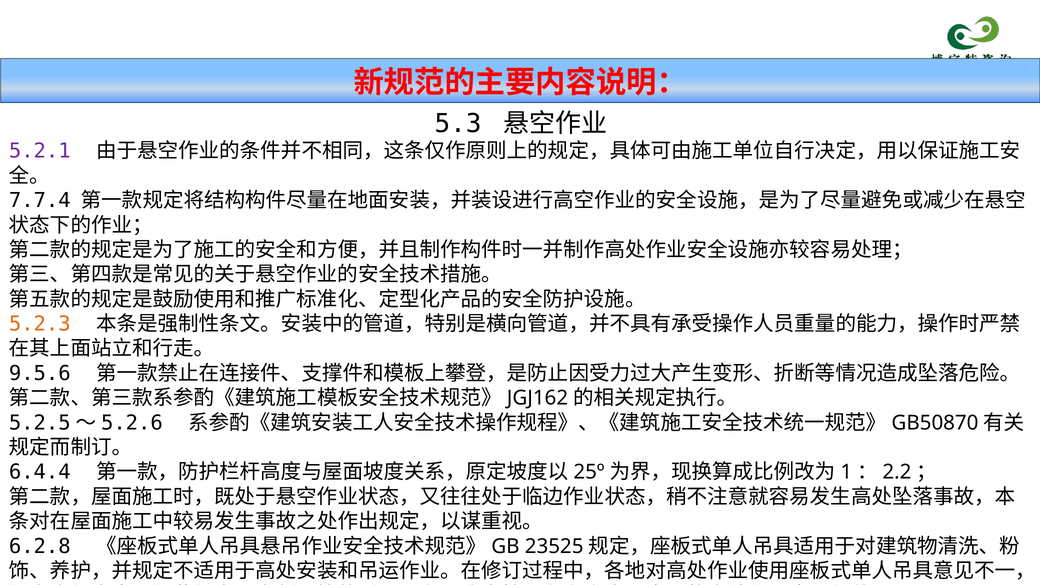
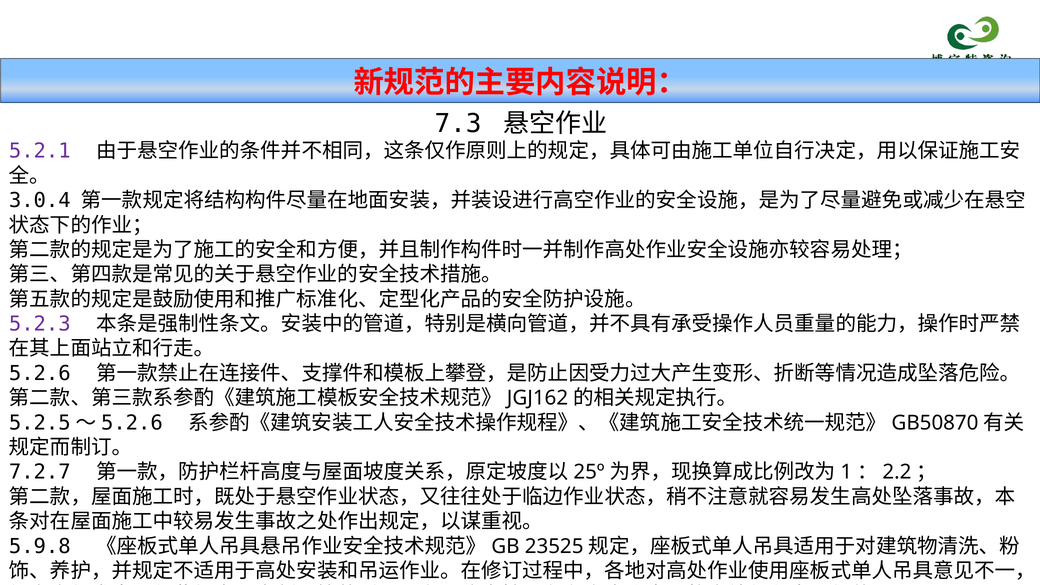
5.3: 5.3 -> 7.3 (458, 124)
7.7.4: 7.7.4 -> 3.0.4 (40, 201)
5.2.3 colour: orange -> purple (40, 324)
9.5.6: 9.5.6 -> 5.2.6 (40, 373)
6.4.4: 6.4.4 -> 7.2.7 (40, 472)
6.2.8: 6.2.8 -> 5.9.8 (40, 546)
